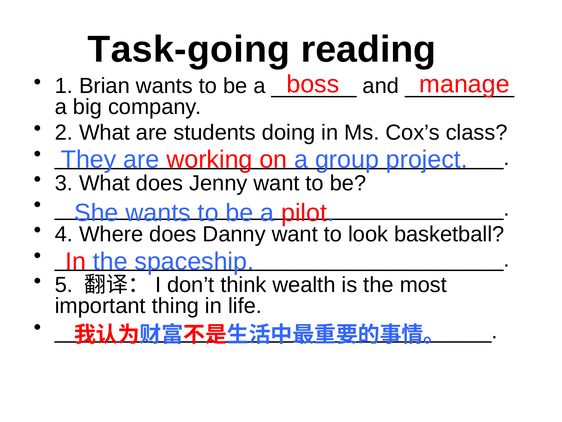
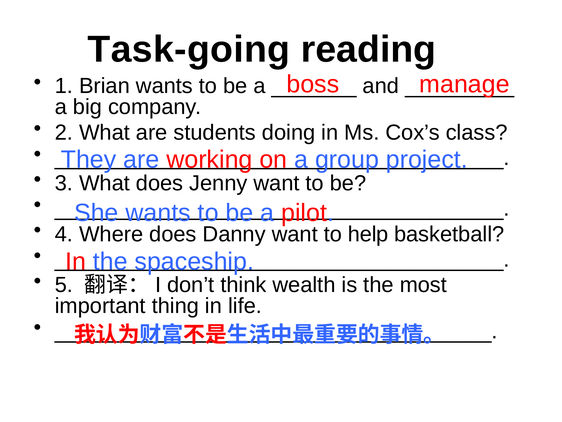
look: look -> help (368, 234)
